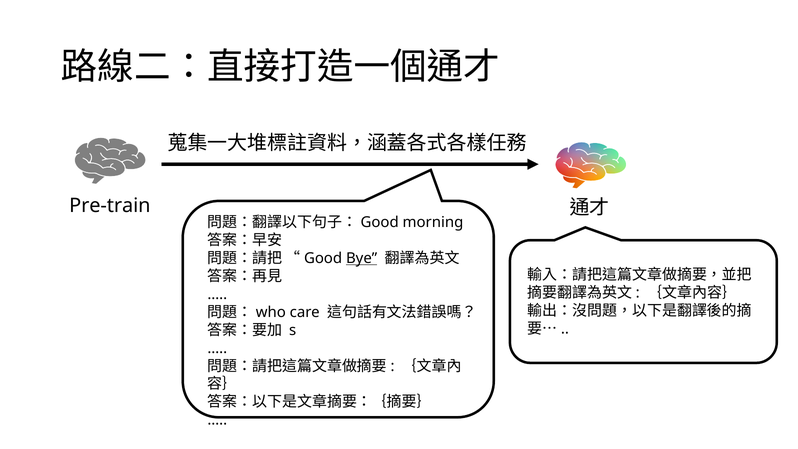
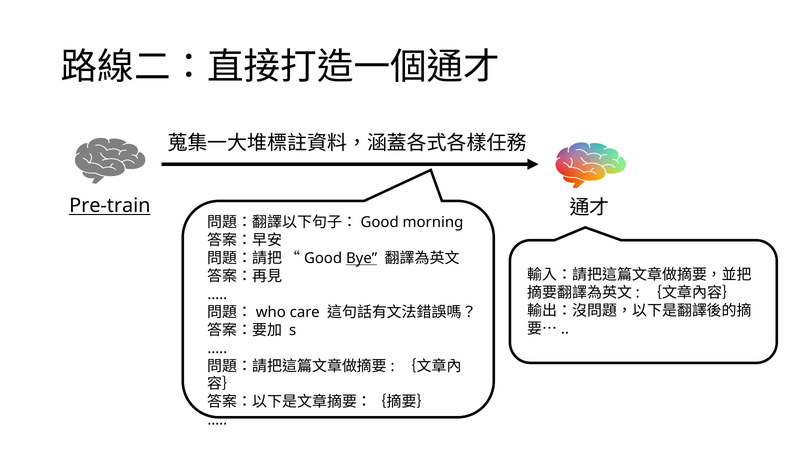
Pre-train underline: none -> present (110, 206)
